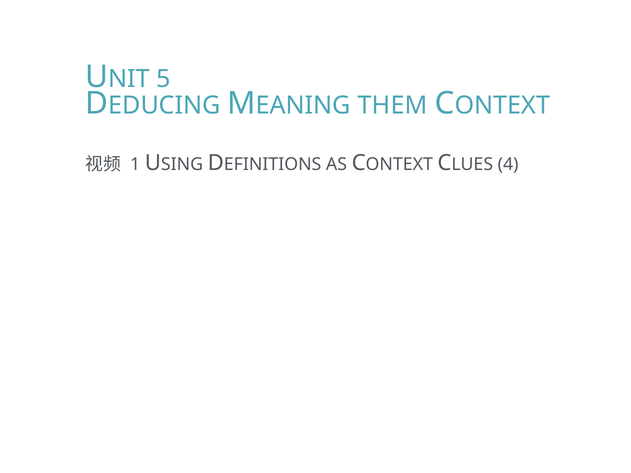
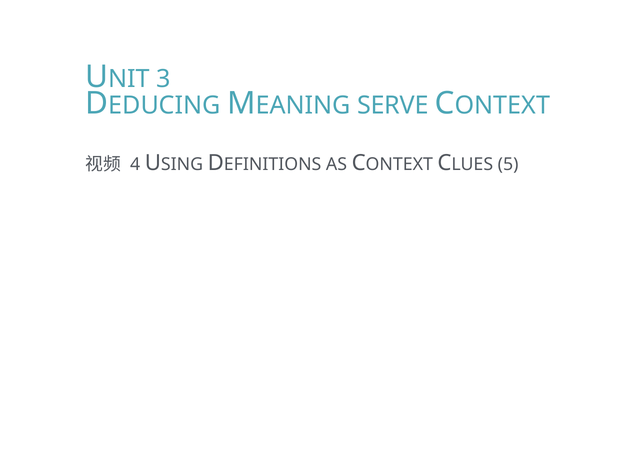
5: 5 -> 3 (164, 79)
THEM: THEM -> SERVE (393, 105)
1: 1 -> 4 (135, 165)
4: 4 -> 5 (508, 165)
